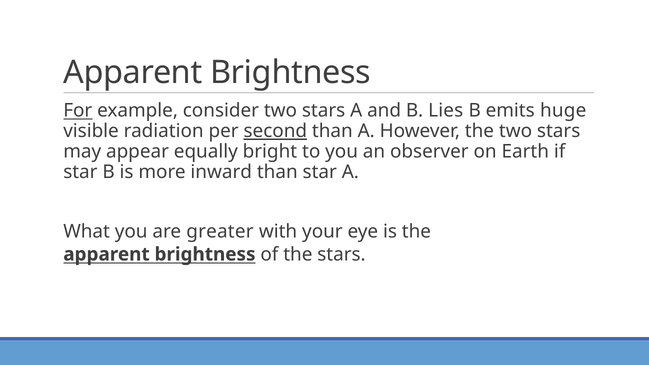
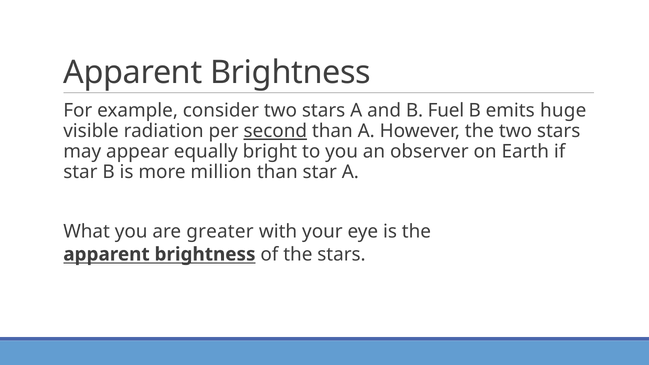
For underline: present -> none (78, 111)
Lies: Lies -> Fuel (446, 111)
inward: inward -> million (221, 172)
